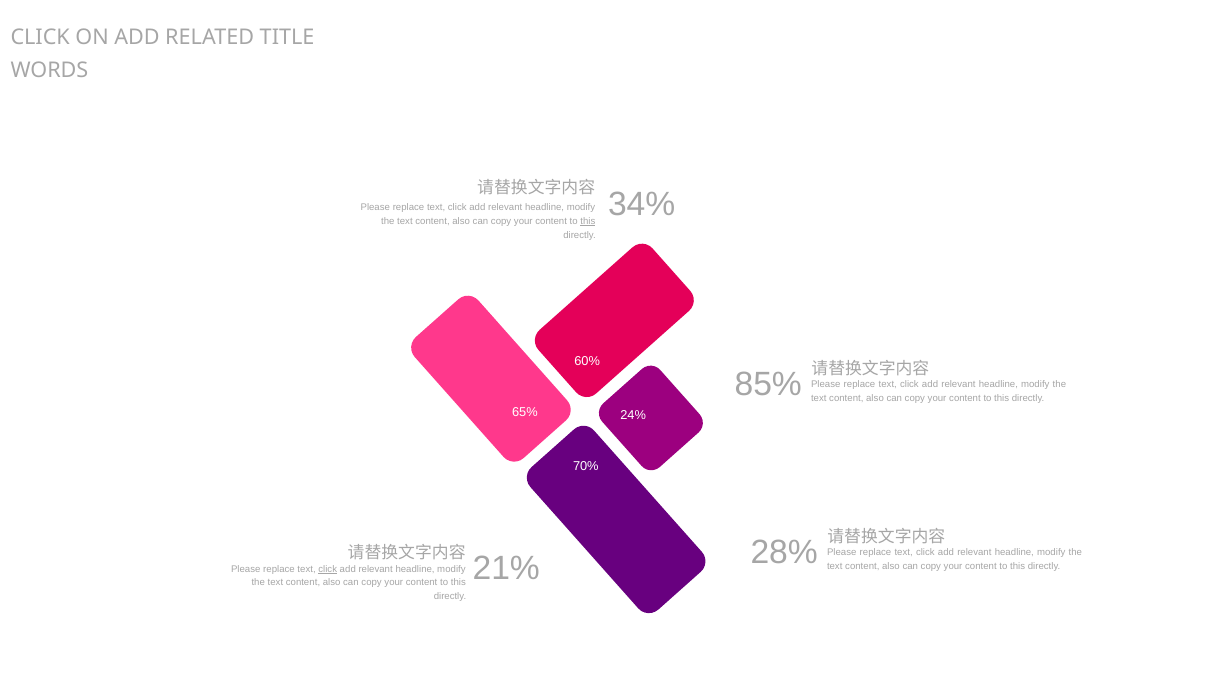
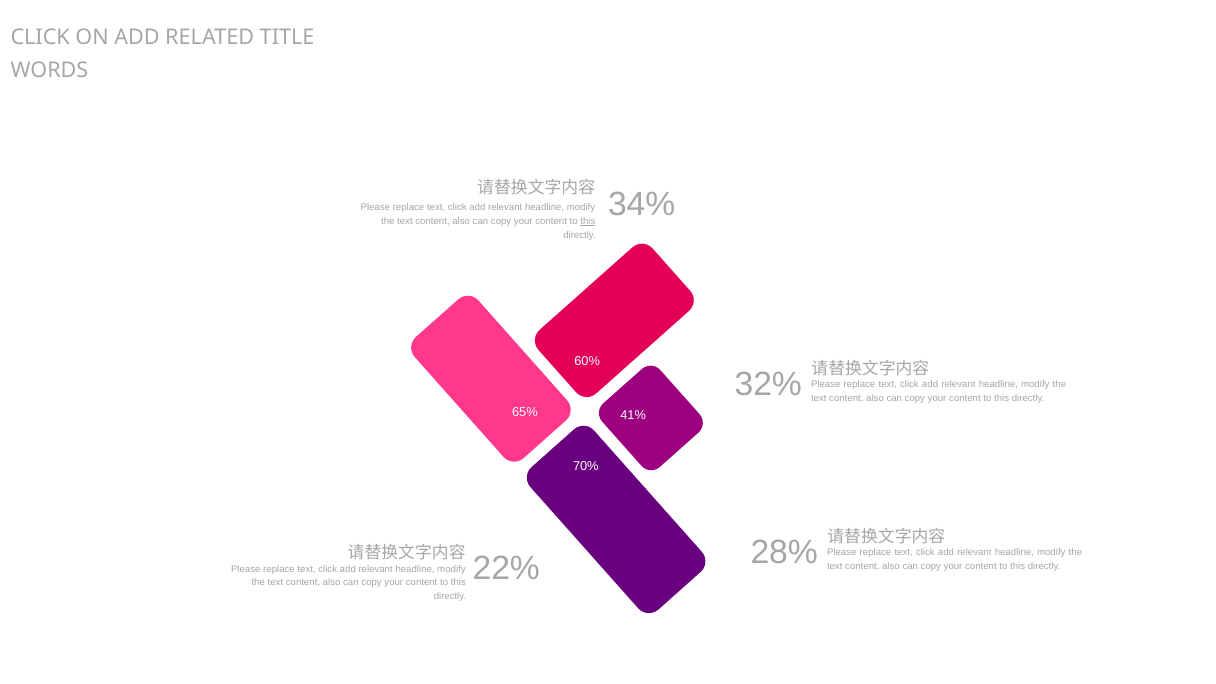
85%: 85% -> 32% (768, 384)
24%: 24% -> 41% (633, 415)
21%: 21% -> 22% (506, 568)
click underline: present -> none (328, 569)
